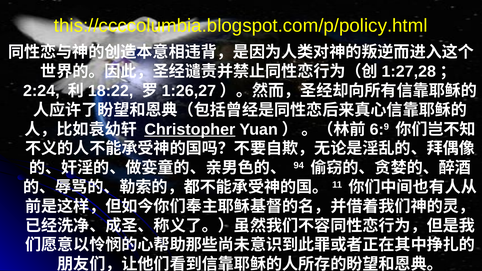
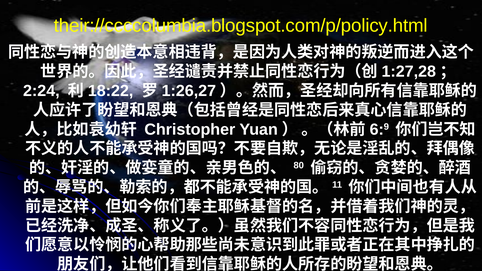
this://ccccolumbia.blogspot.com/p/policy.html: this://ccccolumbia.blogspot.com/p/policy.html -> their://ccccolumbia.blogspot.com/p/policy.html (241, 26)
Christopher underline: present -> none (190, 129)
94: 94 -> 80 (299, 165)
